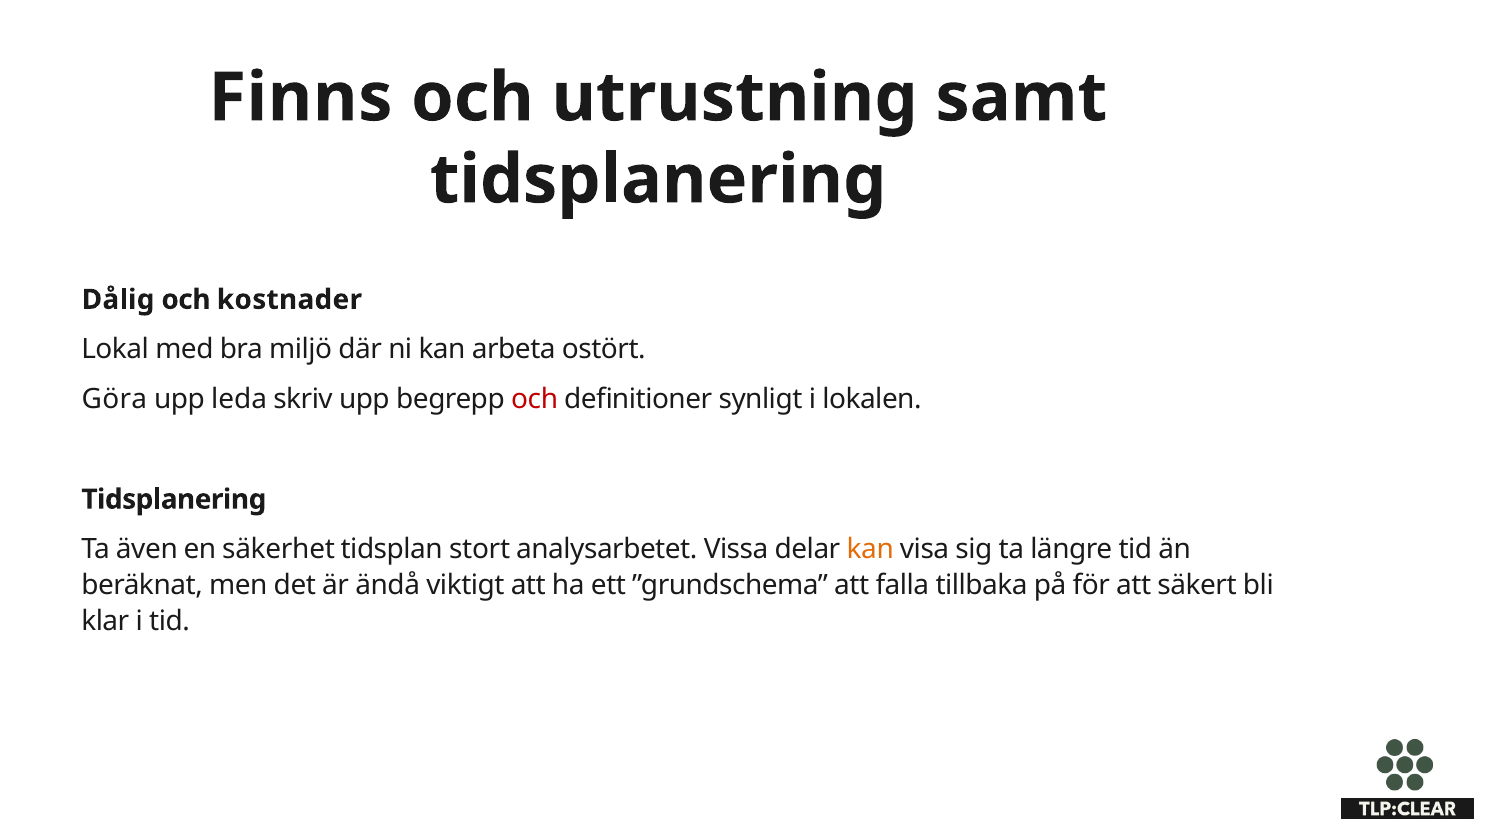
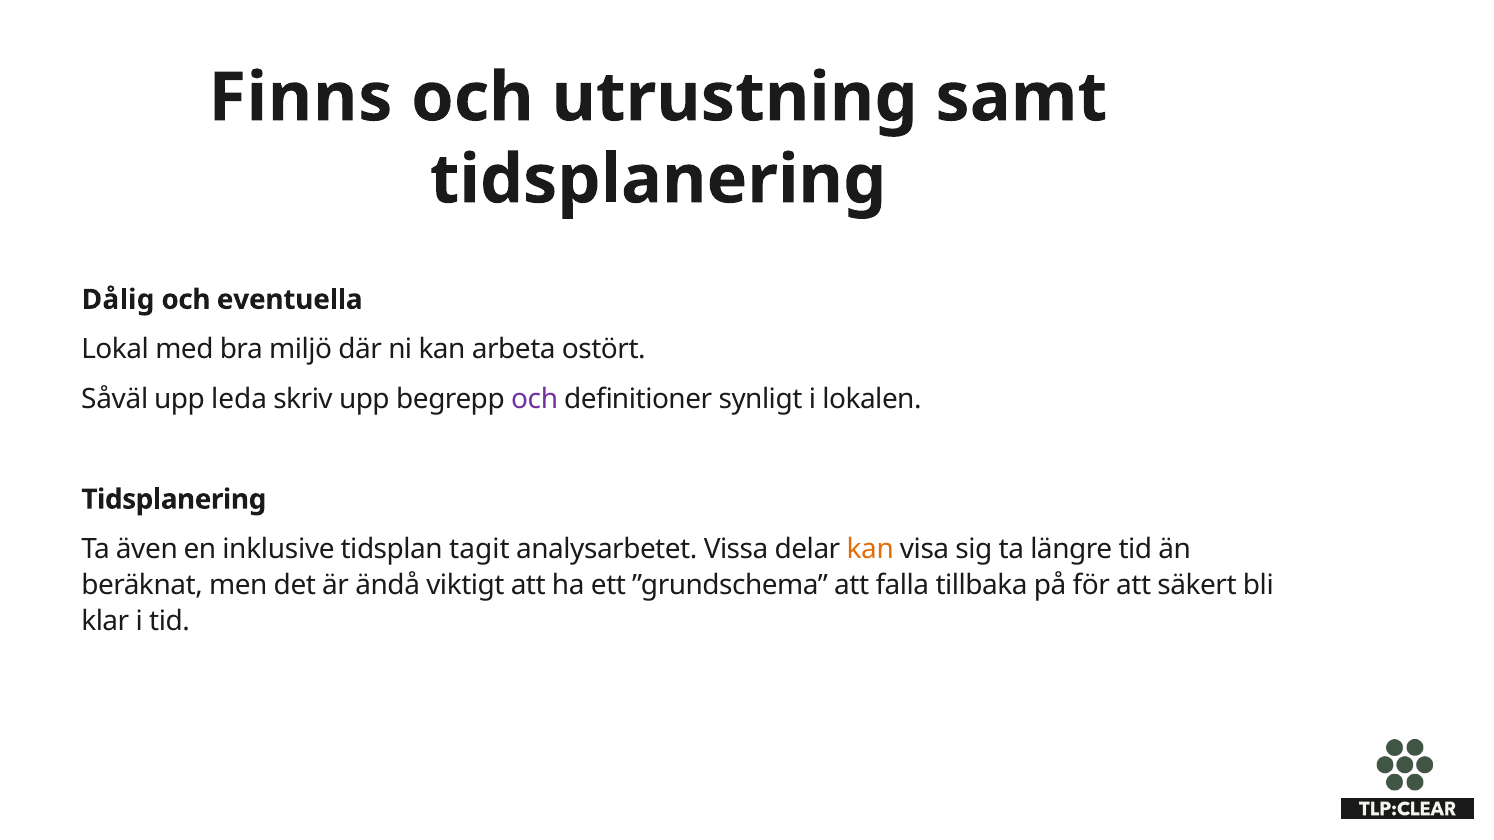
kostnader: kostnader -> eventuella (290, 300)
Göra: Göra -> Såväl (115, 400)
och colour: red -> purple (535, 400)
säkerhet: säkerhet -> inklusive (279, 550)
stort: stort -> tagit (479, 550)
